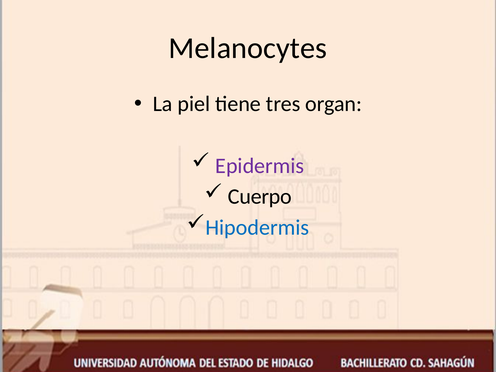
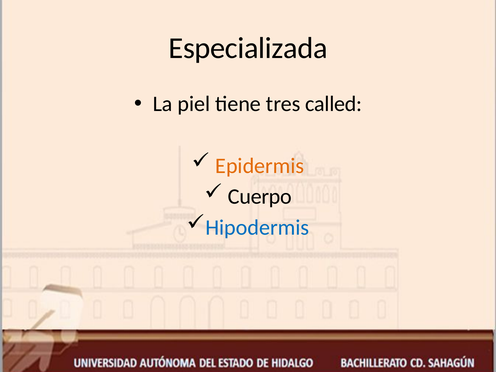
Melanocytes: Melanocytes -> Especializada (248, 48)
organ: organ -> called (334, 104)
Epidermis colour: purple -> orange (260, 166)
